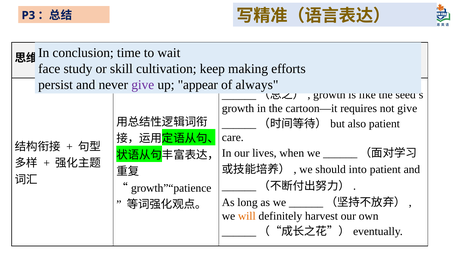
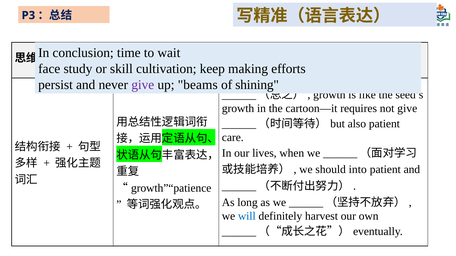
appear: appear -> beams (198, 85)
always: always -> shining (257, 85)
will colour: orange -> blue (247, 216)
